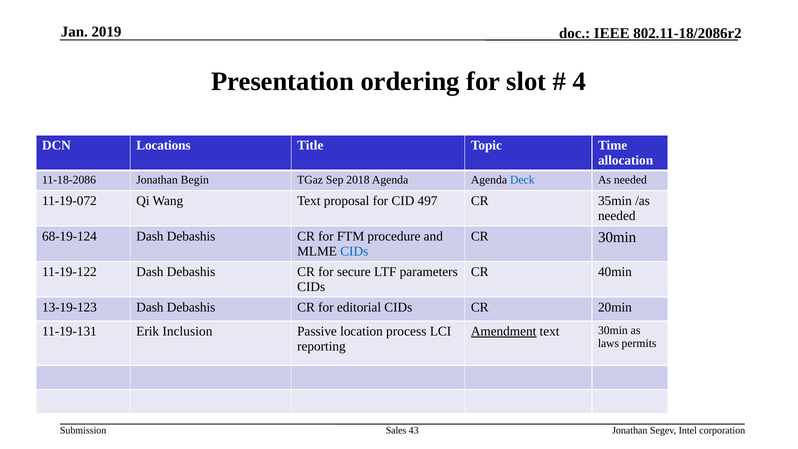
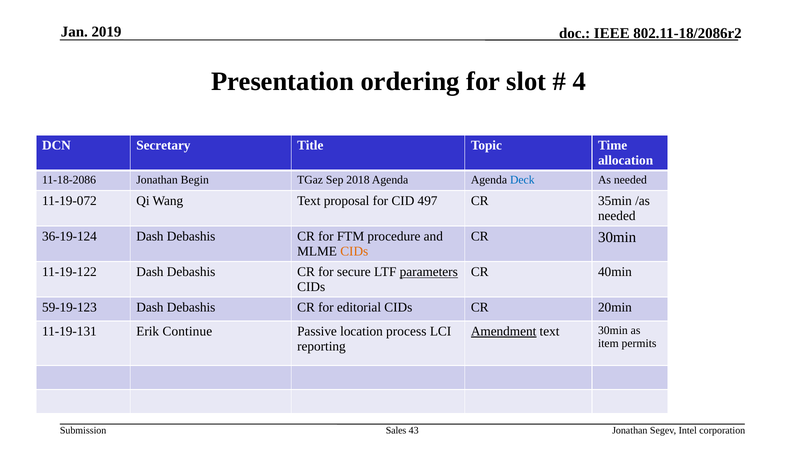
Locations: Locations -> Secretary (163, 145)
68-19-124: 68-19-124 -> 36-19-124 (69, 236)
CIDs colour: blue -> orange (354, 251)
parameters underline: none -> present (429, 272)
13-19-123: 13-19-123 -> 59-19-123 (69, 307)
Inclusion: Inclusion -> Continue (187, 331)
laws: laws -> item (608, 343)
